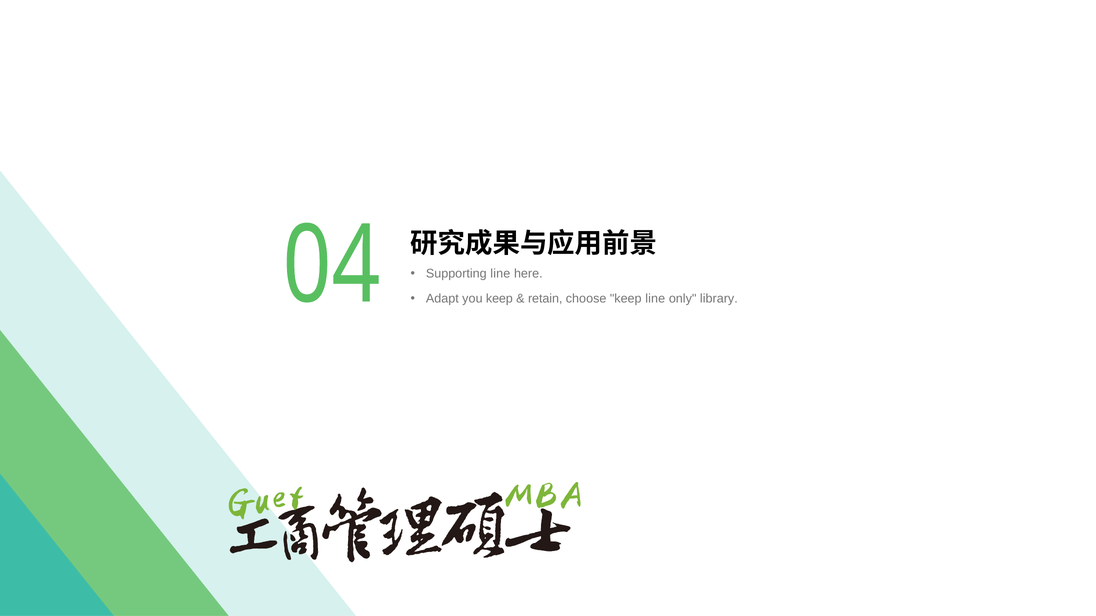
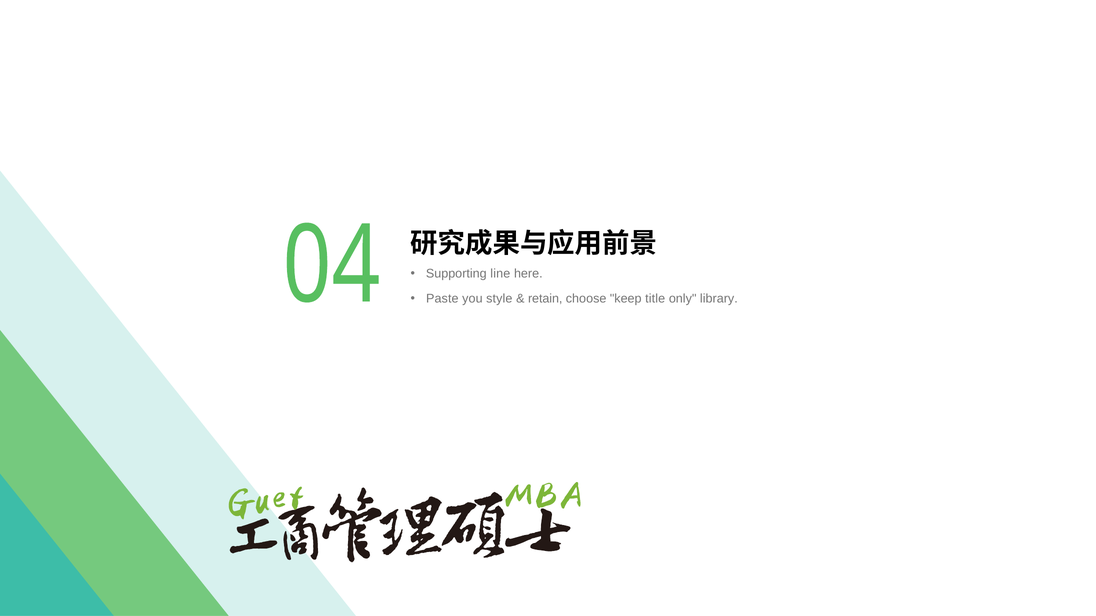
Adapt: Adapt -> Paste (442, 299)
you keep: keep -> style (499, 299)
keep line: line -> title (655, 299)
